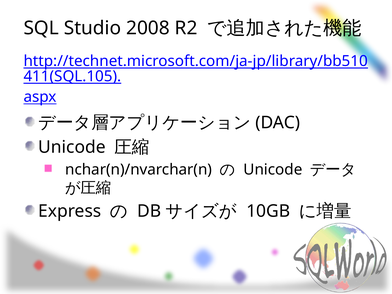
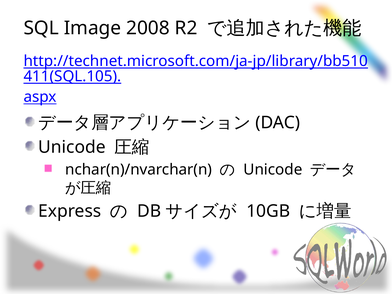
Studio: Studio -> Image (92, 28)
